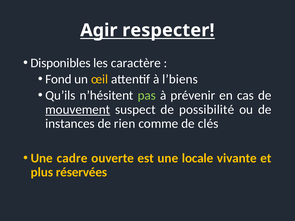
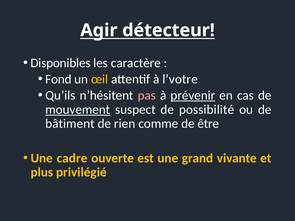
respecter: respecter -> détecteur (168, 30)
l’biens: l’biens -> l’votre (180, 79)
pas colour: light green -> pink (147, 95)
prévenir underline: none -> present (193, 95)
instances: instances -> bâtiment (70, 124)
clés: clés -> être (208, 124)
locale: locale -> grand (198, 158)
réservées: réservées -> privilégié (81, 172)
